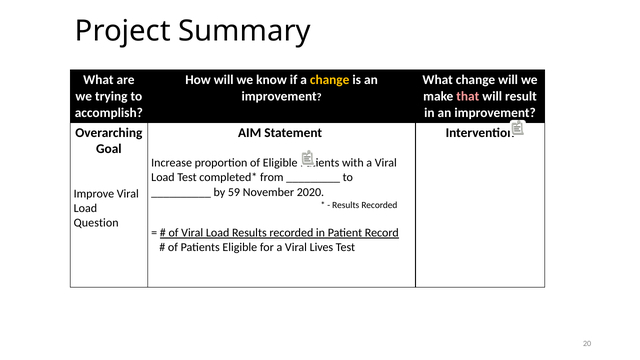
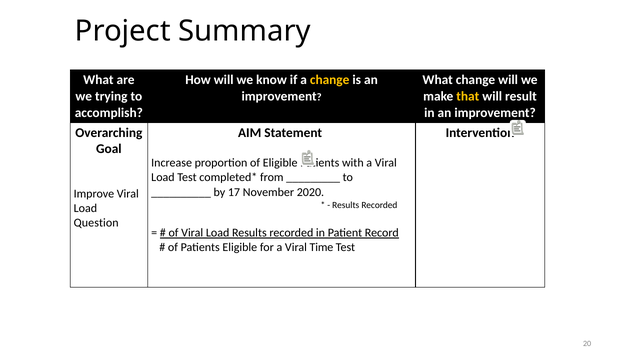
that colour: pink -> yellow (468, 96)
59: 59 -> 17 (234, 192)
Lives: Lives -> Time (321, 247)
